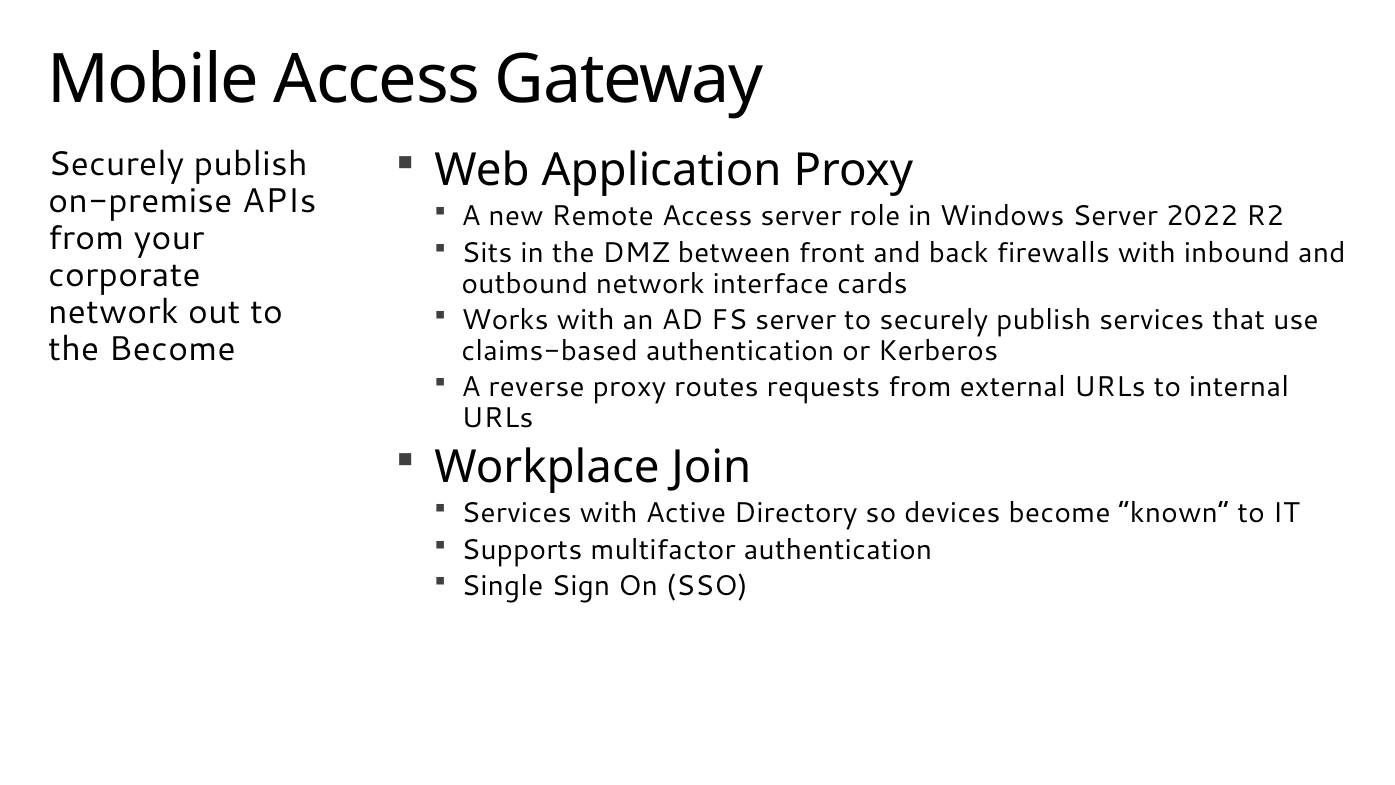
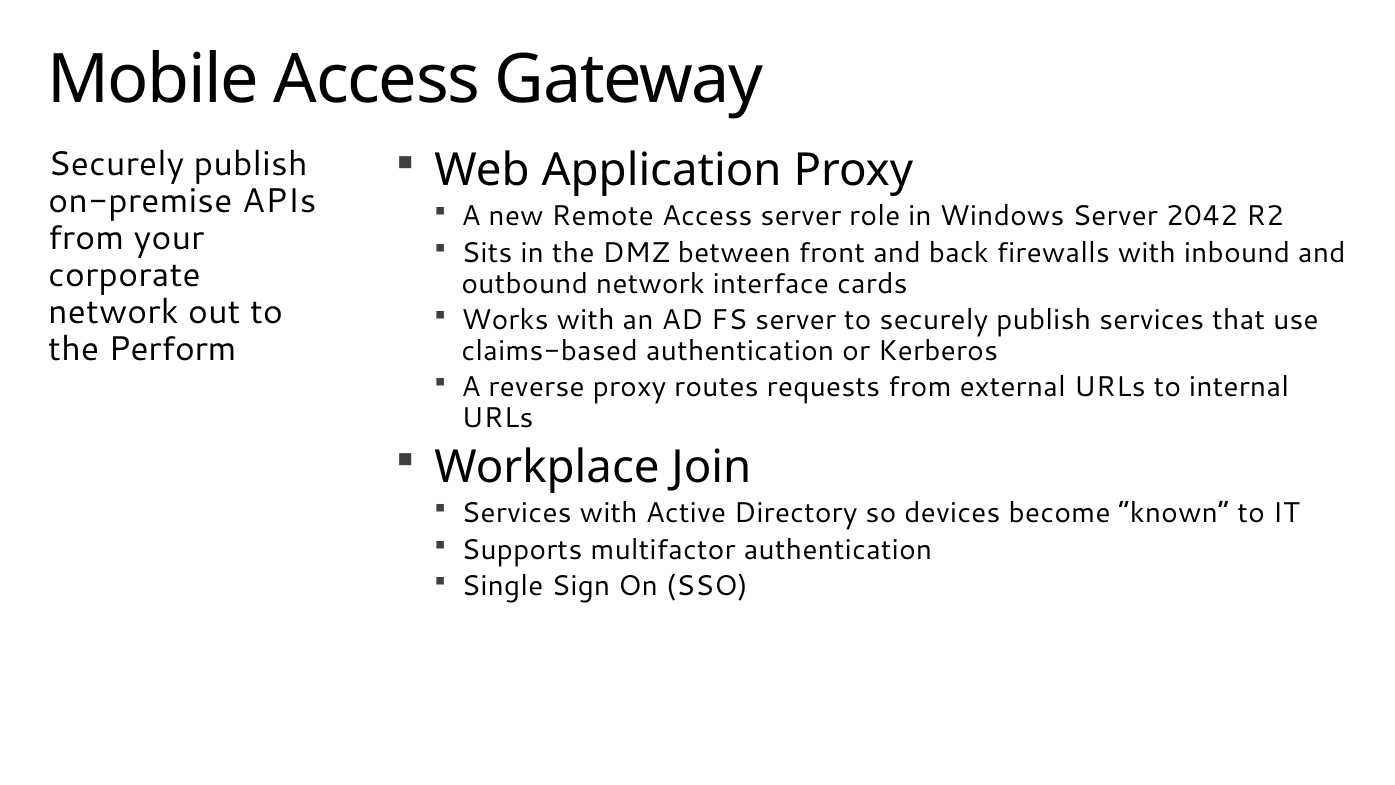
2022: 2022 -> 2042 (1202, 216)
the Become: Become -> Perform (173, 349)
